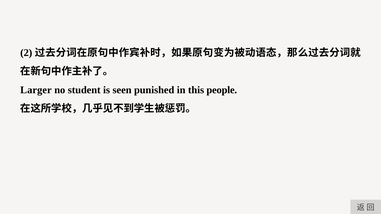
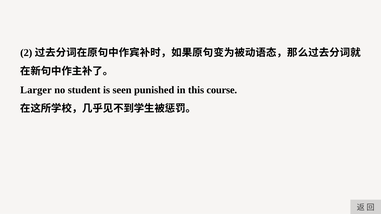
people: people -> course (222, 90)
